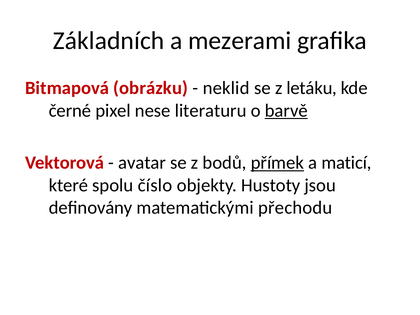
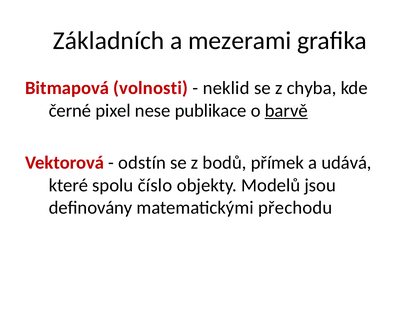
obrázku: obrázku -> volnosti (151, 88)
letáku: letáku -> chyba (312, 88)
literaturu: literaturu -> publikace (211, 111)
avatar: avatar -> odstín (142, 163)
přímek underline: present -> none (277, 163)
maticí: maticí -> udává (346, 163)
Hustoty: Hustoty -> Modelů (271, 185)
